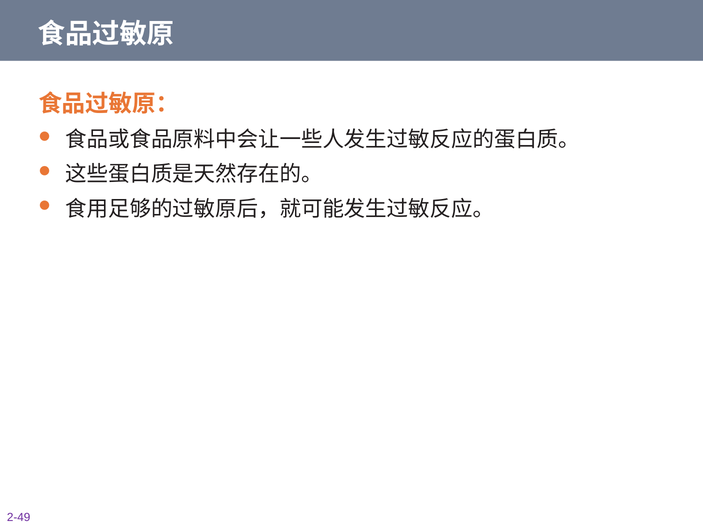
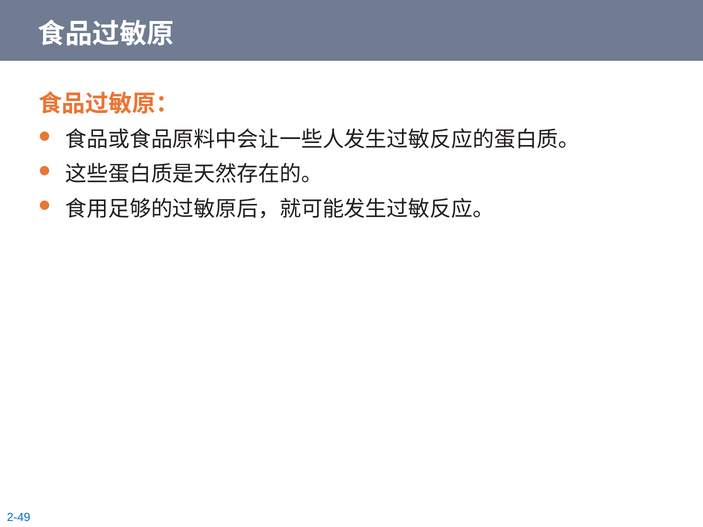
2-49 colour: purple -> blue (19, 518)
